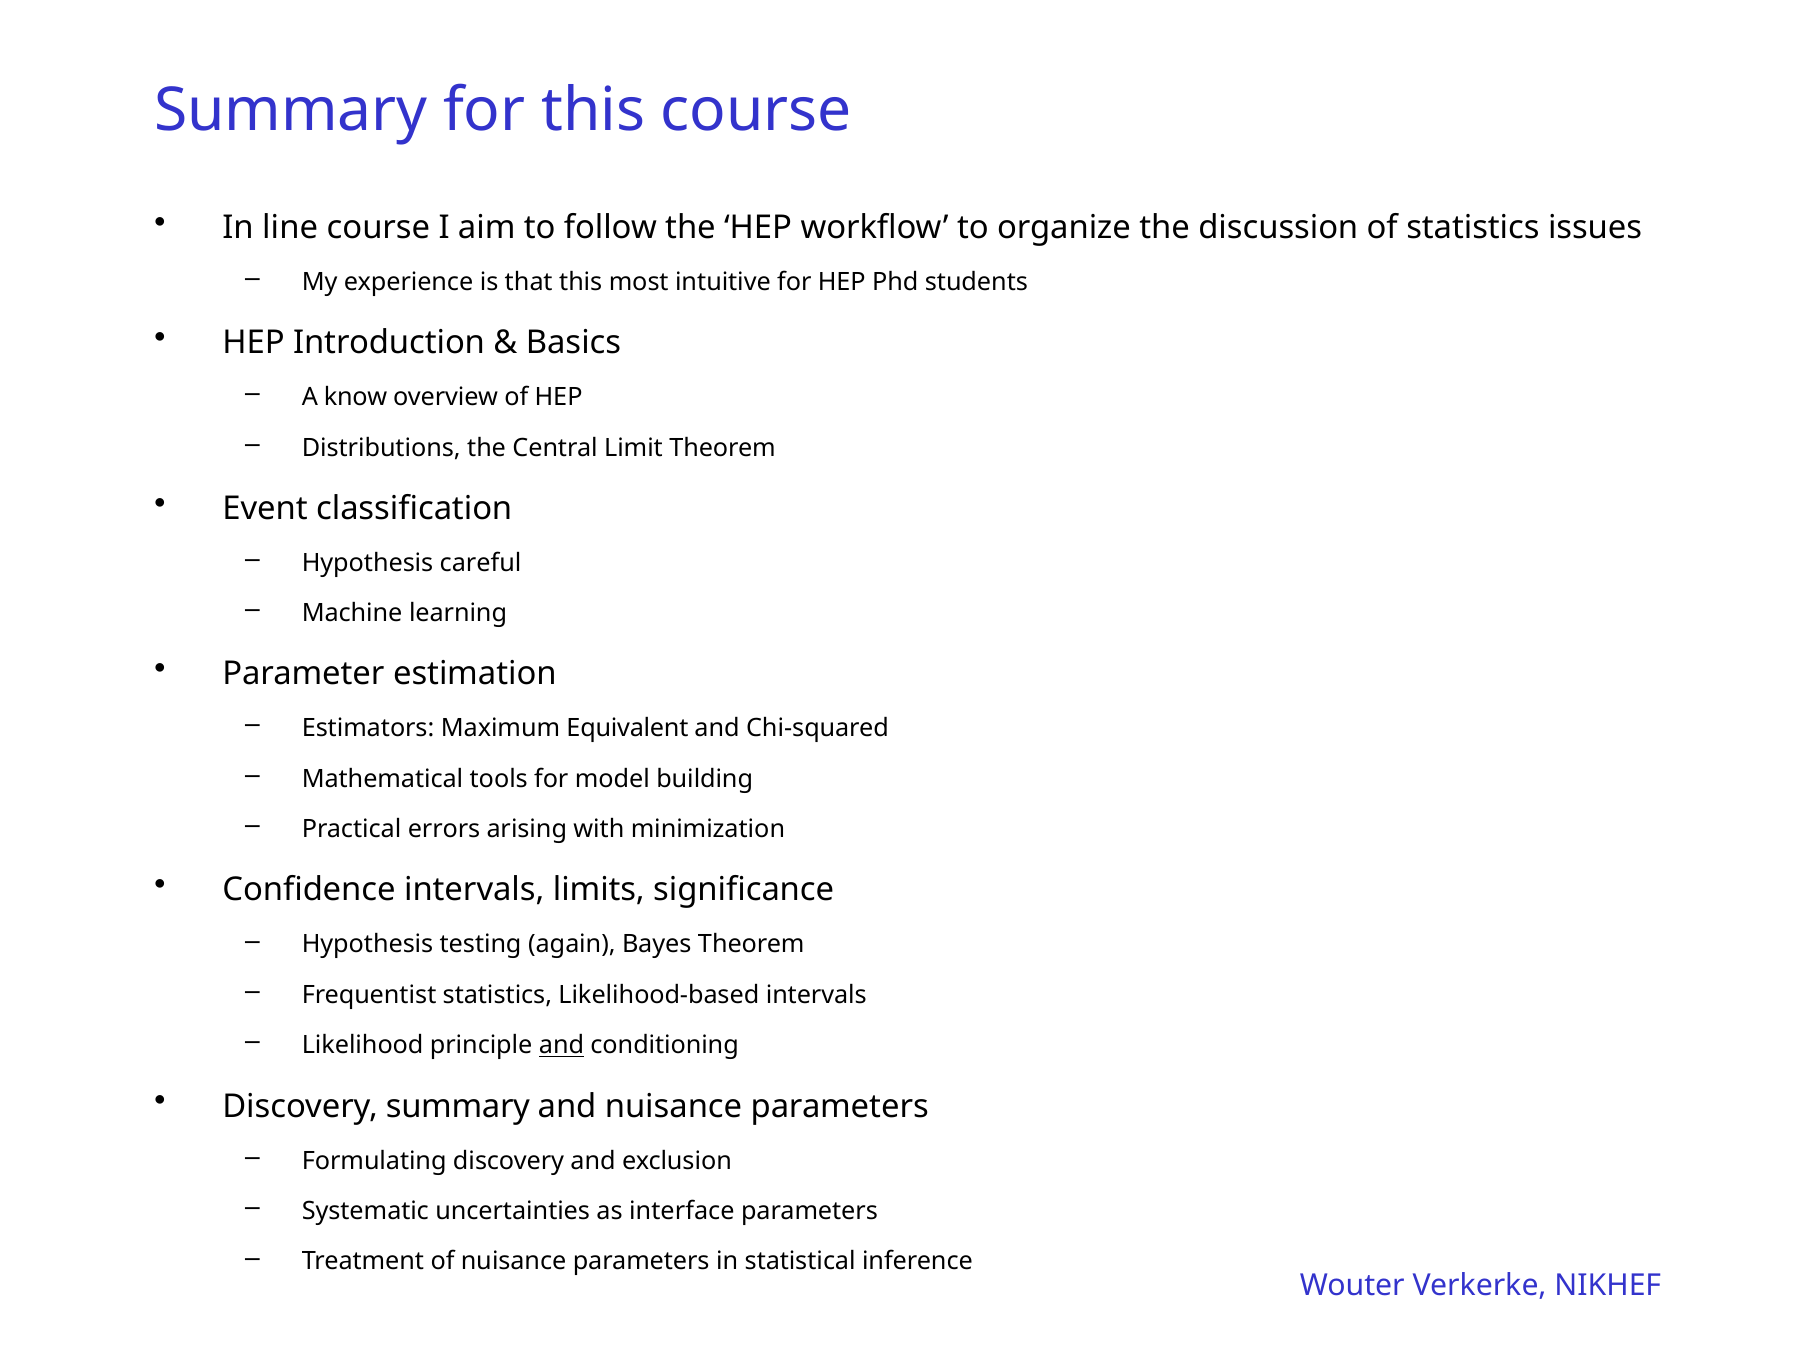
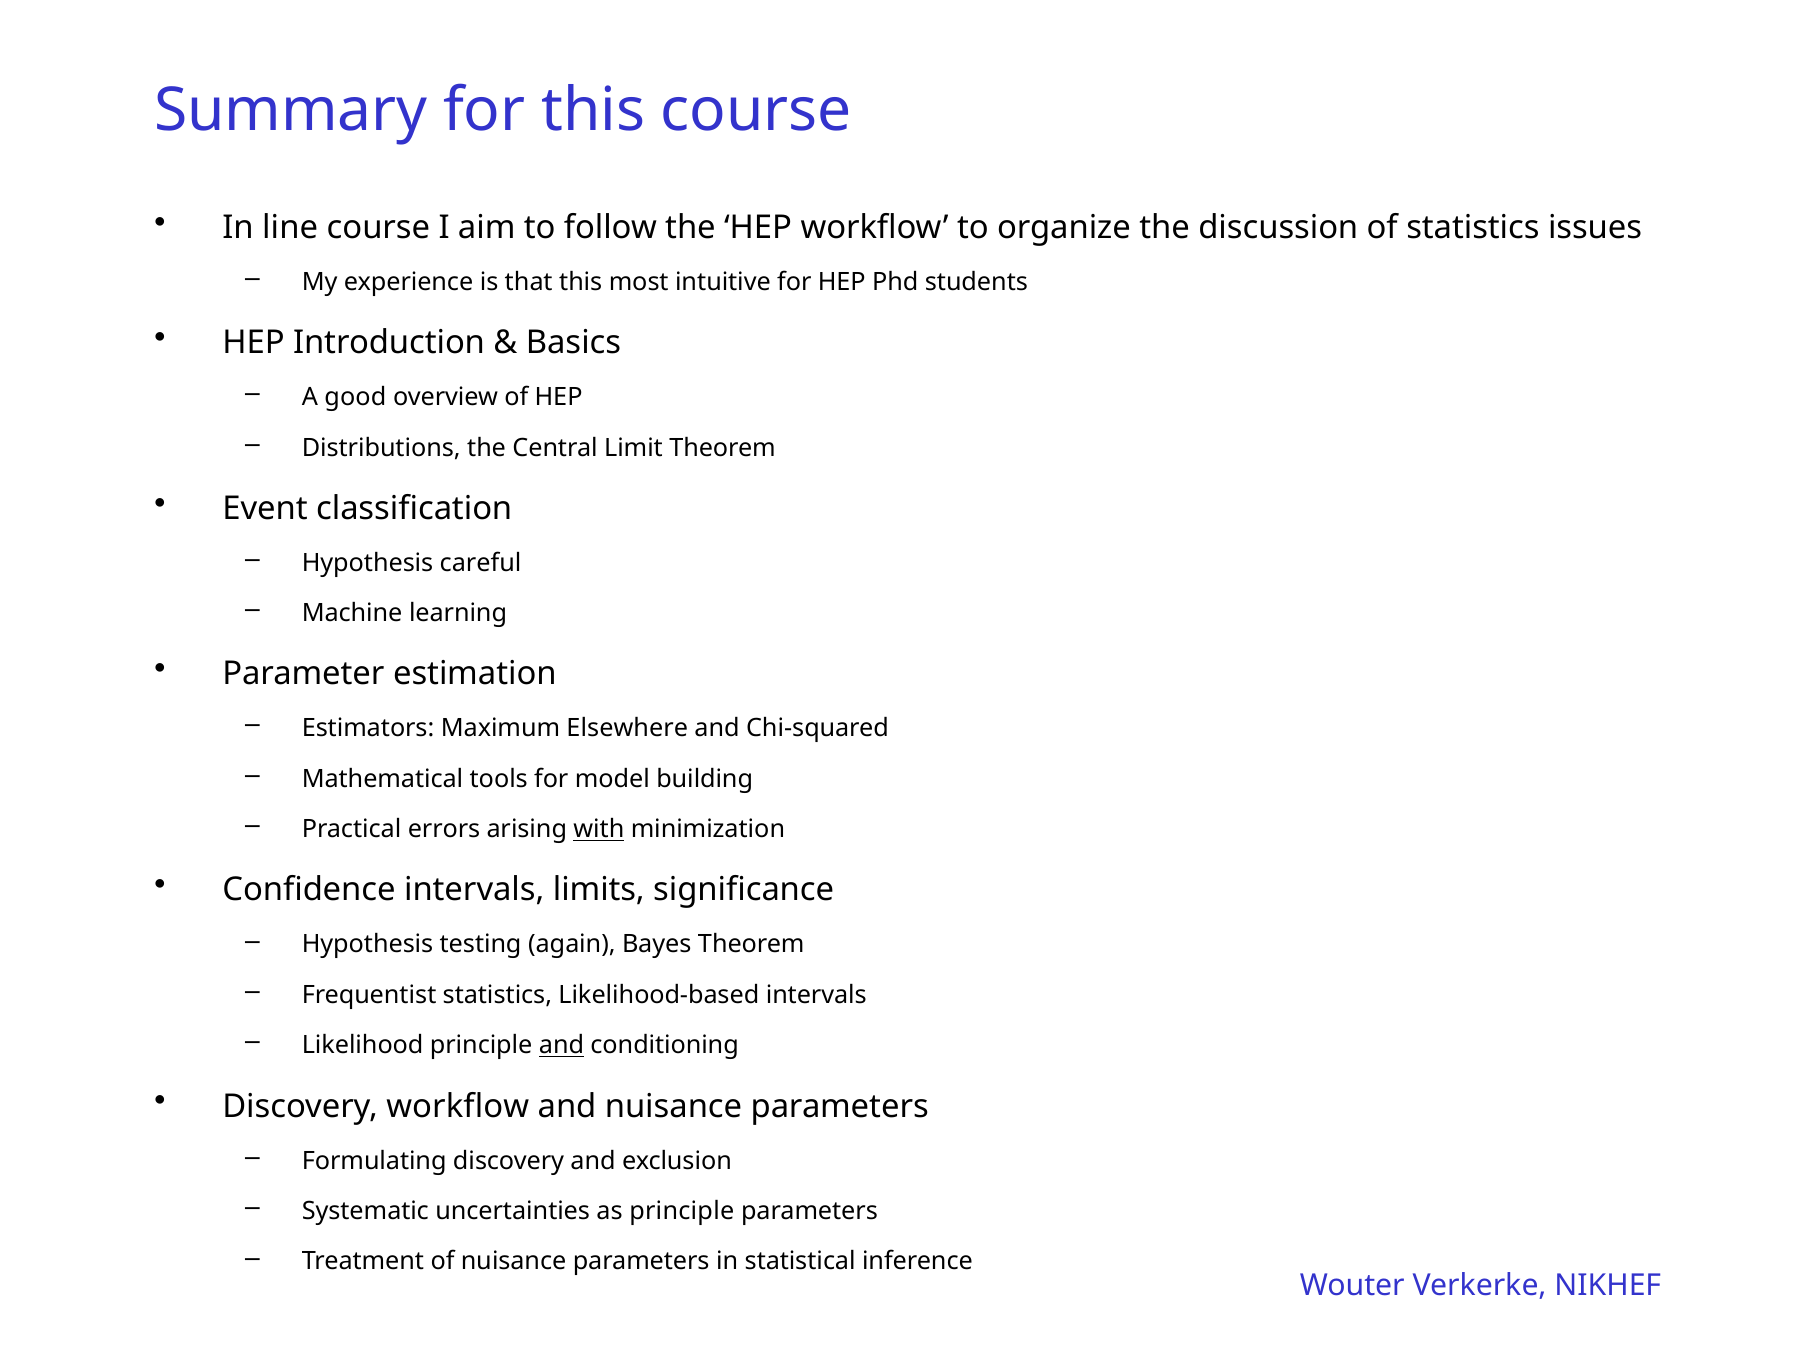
know: know -> good (355, 397)
Equivalent: Equivalent -> Elsewhere (627, 729)
with underline: none -> present (599, 830)
Discovery summary: summary -> workflow (458, 1106)
as interface: interface -> principle (682, 1211)
